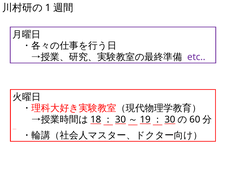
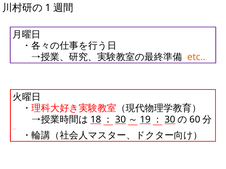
etc colour: purple -> orange (196, 57)
